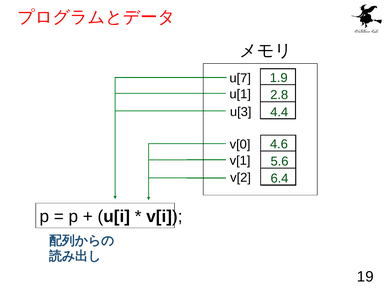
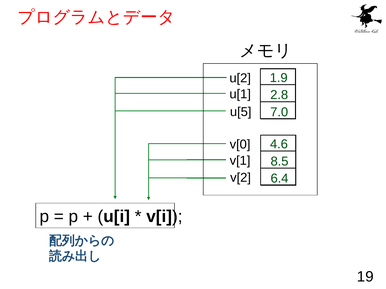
u[7: u[7 -> u[2 (240, 78)
u[3: u[3 -> u[5 (241, 112)
4.4: 4.4 -> 7.0 (279, 112)
5.6: 5.6 -> 8.5 (279, 162)
